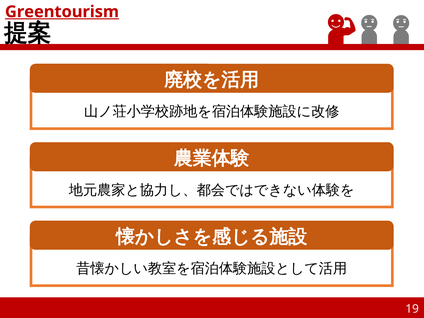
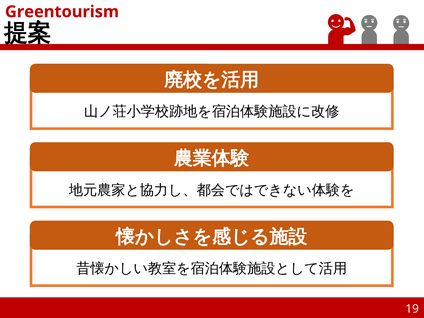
Greentourism underline: present -> none (62, 12)
